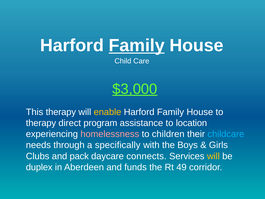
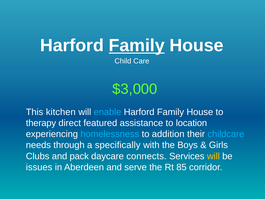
$3,000 underline: present -> none (135, 89)
This therapy: therapy -> kitchen (61, 112)
enable colour: yellow -> light blue (108, 112)
program: program -> featured (100, 123)
homelessness colour: pink -> light blue (110, 134)
children: children -> addition (168, 134)
duplex: duplex -> issues (39, 167)
funds: funds -> serve (136, 167)
49: 49 -> 85 (181, 167)
